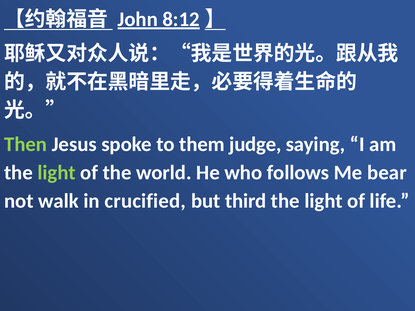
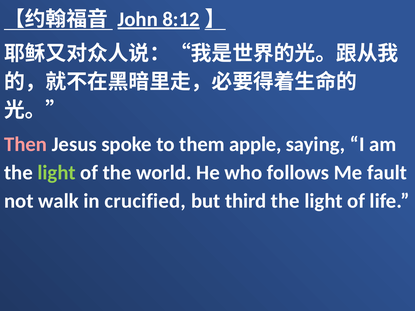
Then colour: light green -> pink (26, 145)
judge: judge -> apple (255, 145)
bear: bear -> fault (387, 173)
